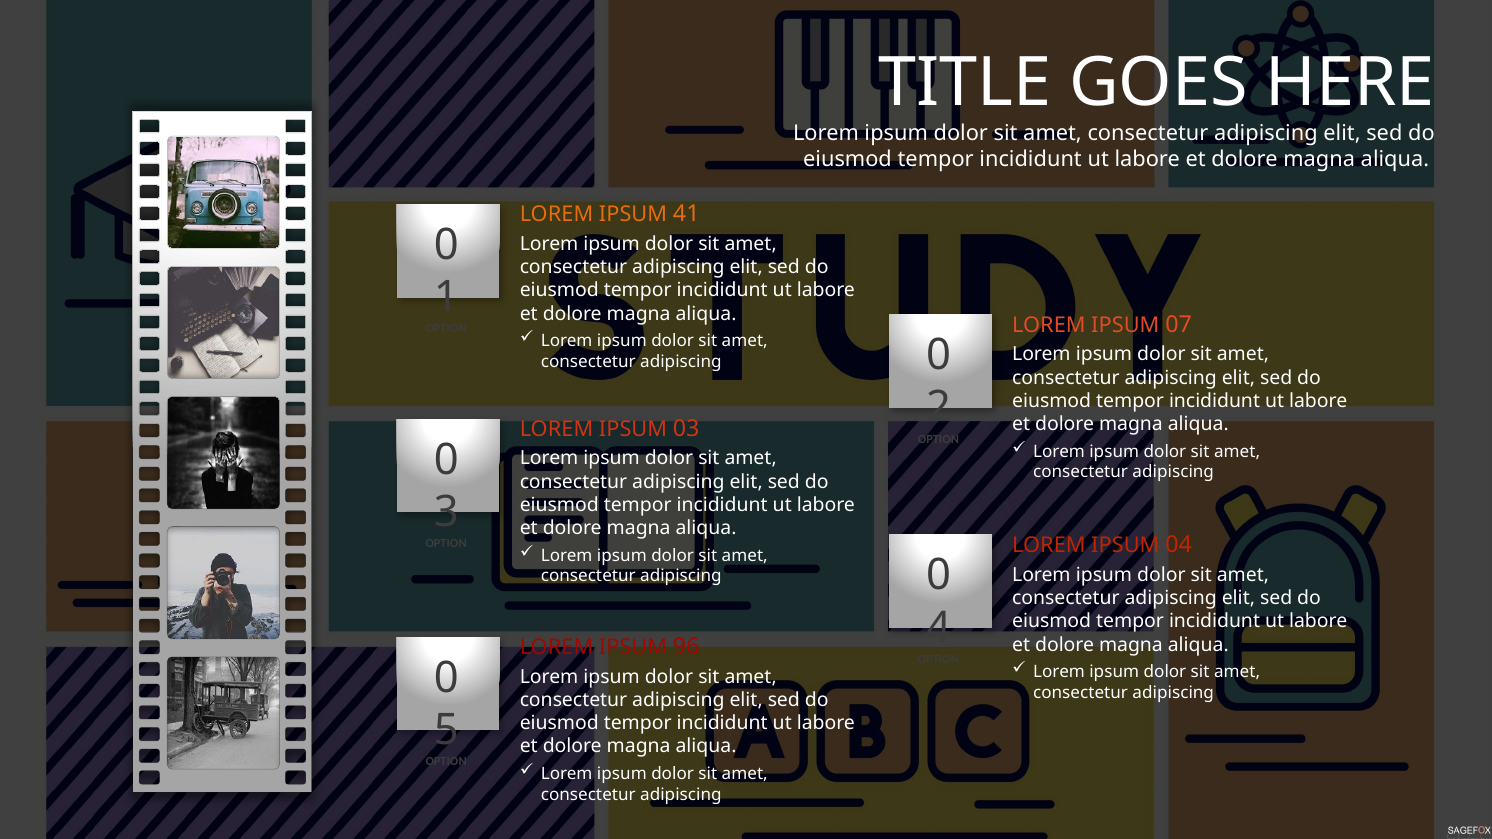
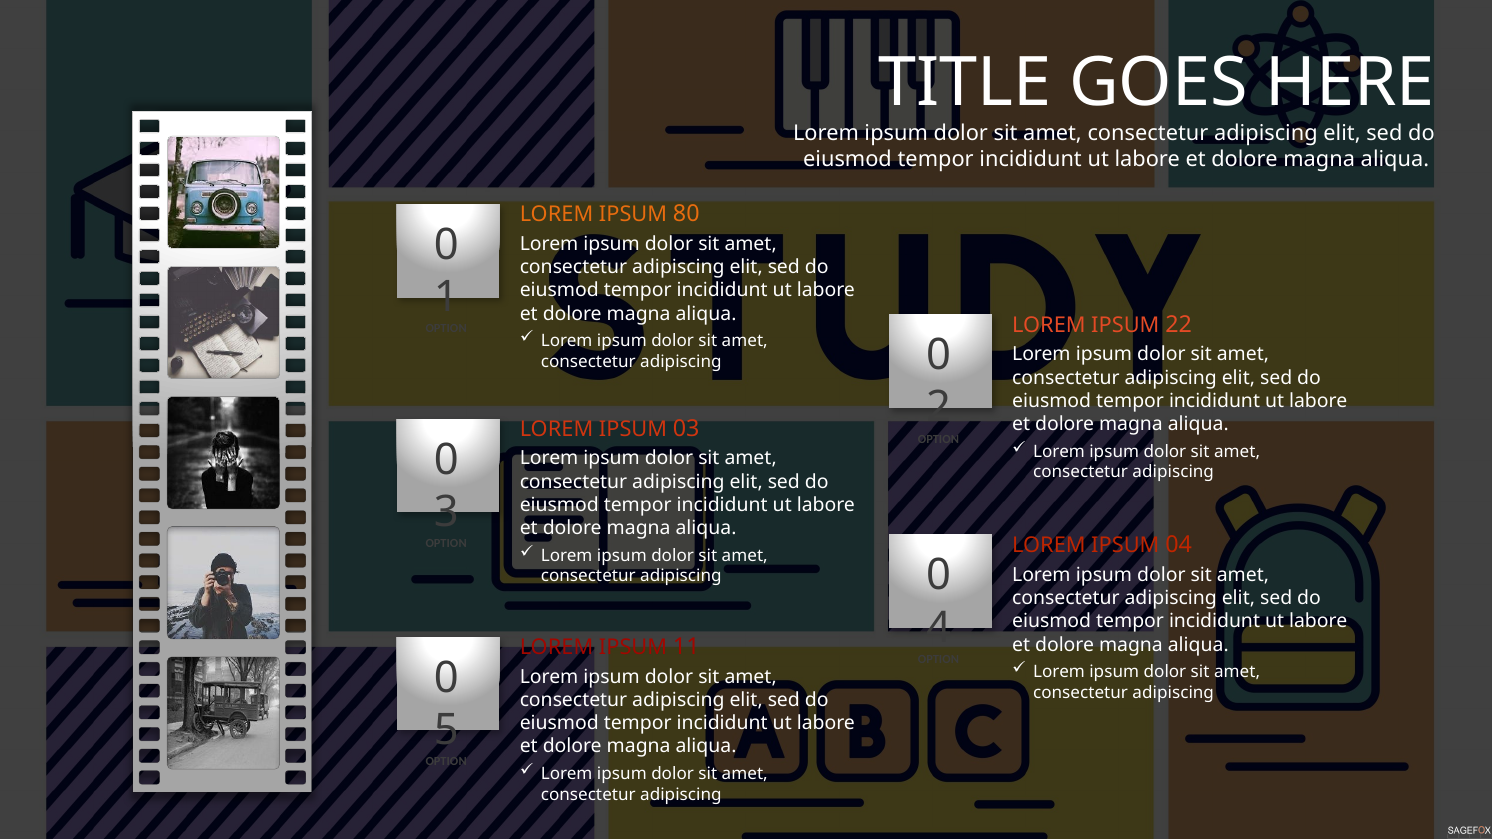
41: 41 -> 80 (686, 214)
07: 07 -> 22 (1179, 325)
96: 96 -> 11 (686, 647)
